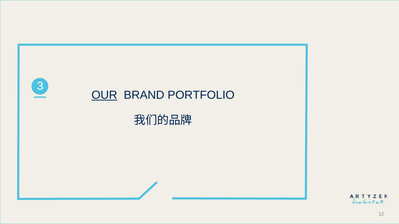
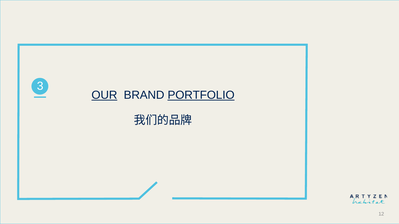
PORTFOLIO underline: none -> present (201, 95)
